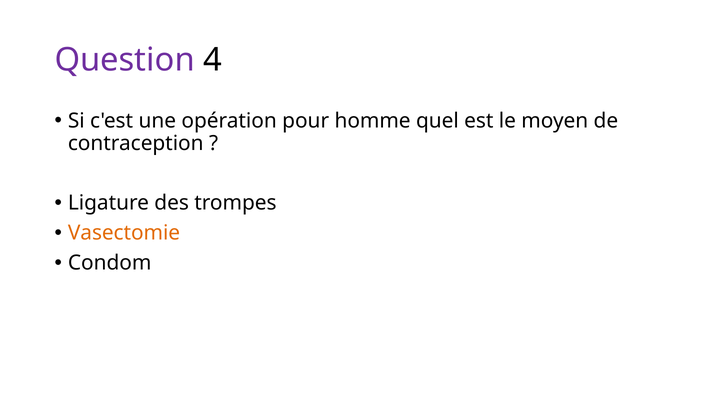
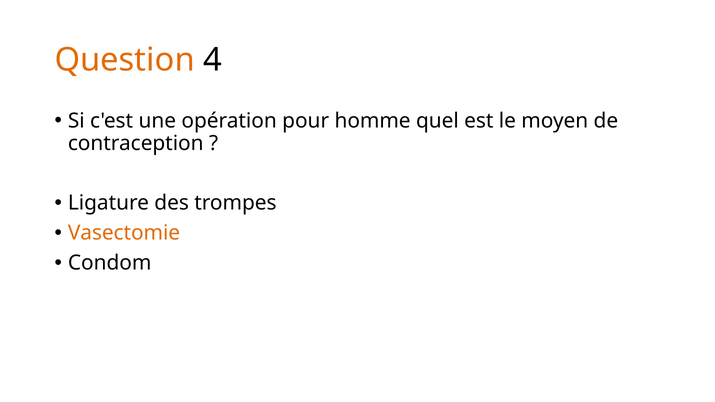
Question colour: purple -> orange (125, 60)
